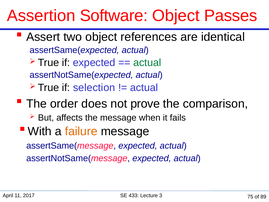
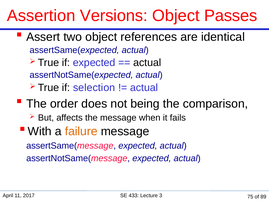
Software: Software -> Versions (114, 16)
actual colour: green -> black (147, 63)
prove: prove -> being (145, 104)
